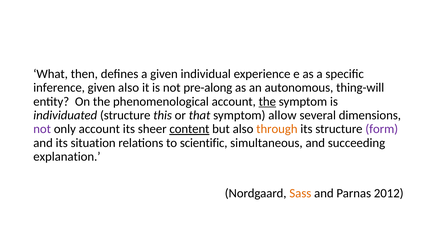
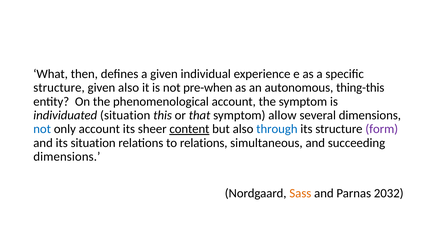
inference: inference -> structure (59, 88)
pre-along: pre-along -> pre-when (208, 88)
thing-will: thing-will -> thing-this (360, 88)
the underline: present -> none (267, 101)
individuated structure: structure -> situation (125, 115)
not colour: purple -> blue (42, 129)
through colour: orange -> blue (277, 129)
to scientific: scientific -> relations (204, 143)
explanation: explanation -> dimensions (67, 156)
2012: 2012 -> 2032 (389, 193)
